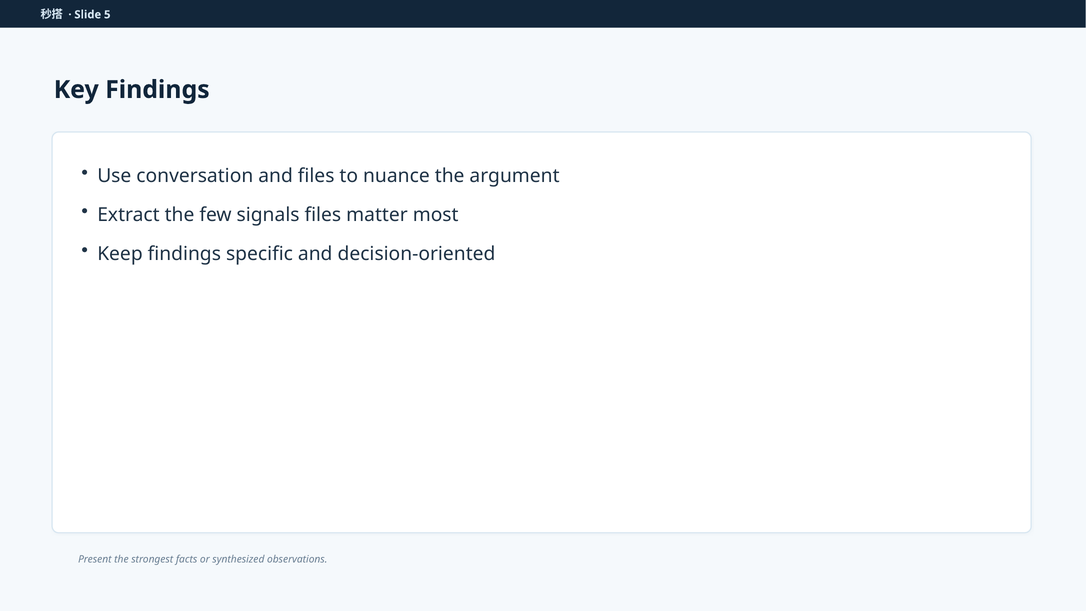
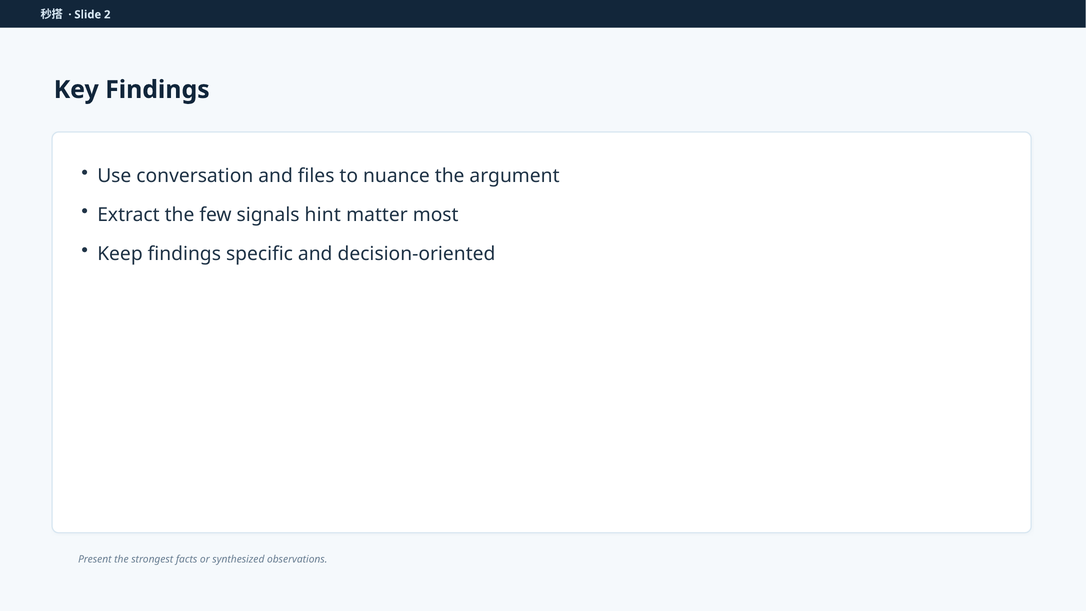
5: 5 -> 2 (107, 15)
signals files: files -> hint (323, 215)
